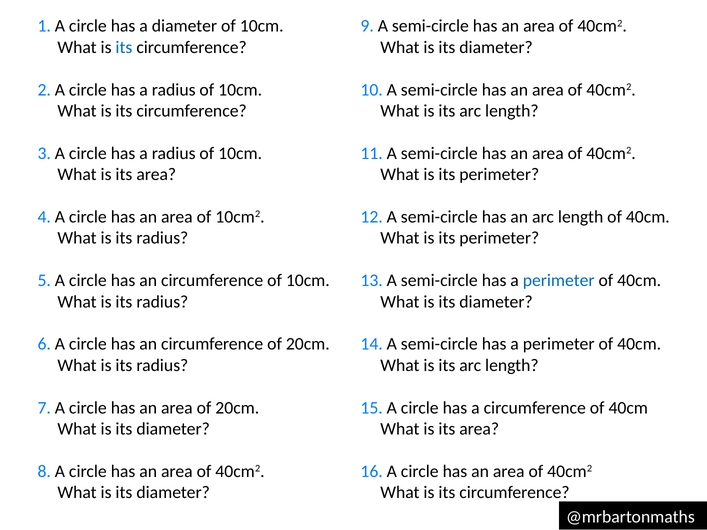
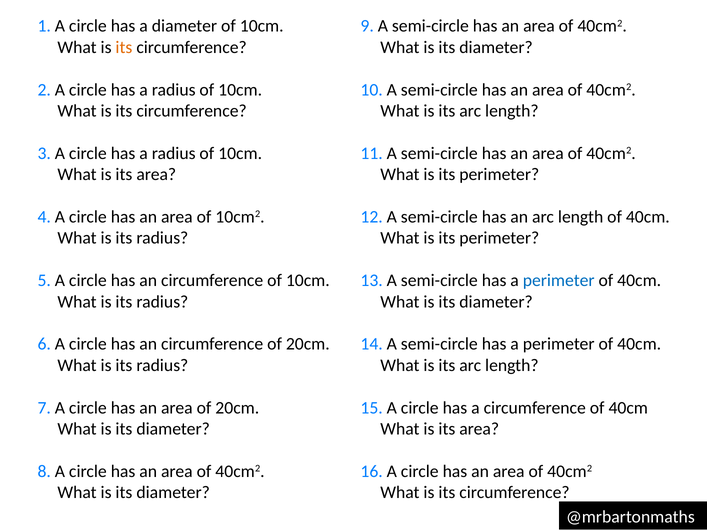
its colour: blue -> orange (124, 47)
